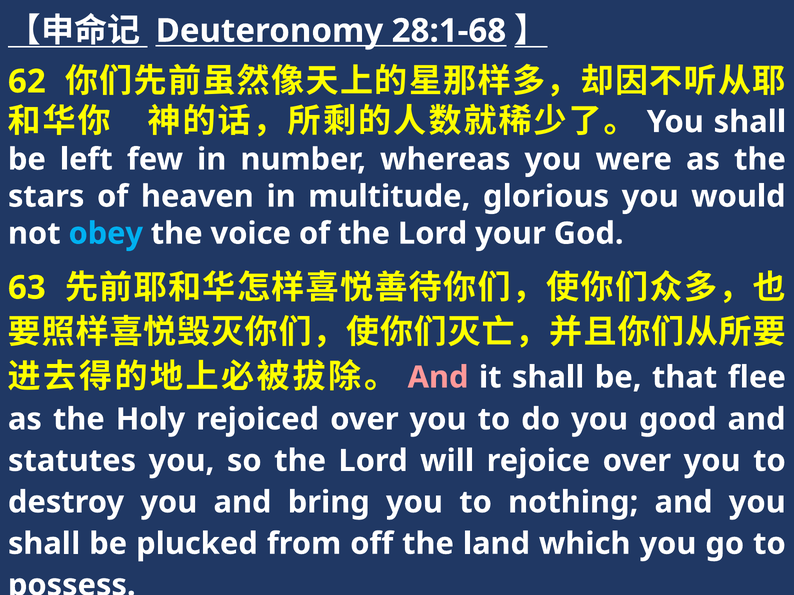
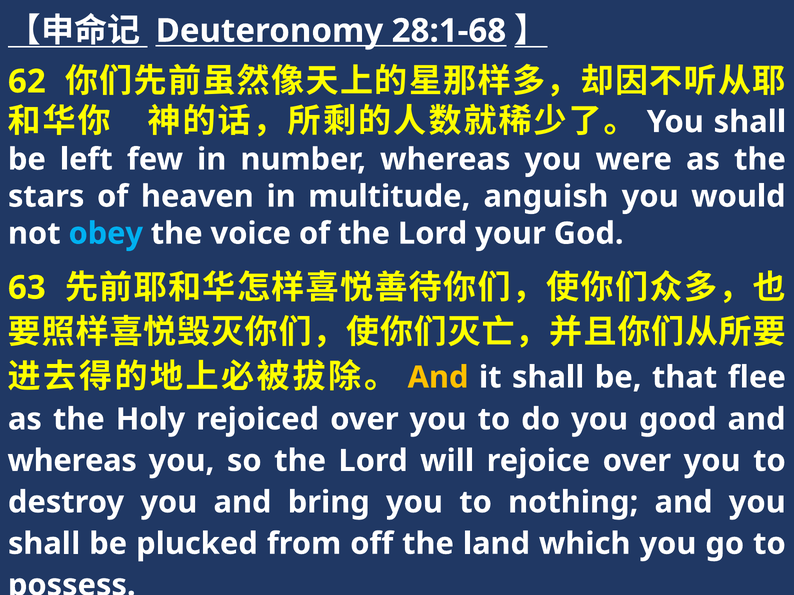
glorious: glorious -> anguish (546, 197)
And colour: pink -> yellow (438, 378)
statutes: statutes -> whereas (72, 461)
